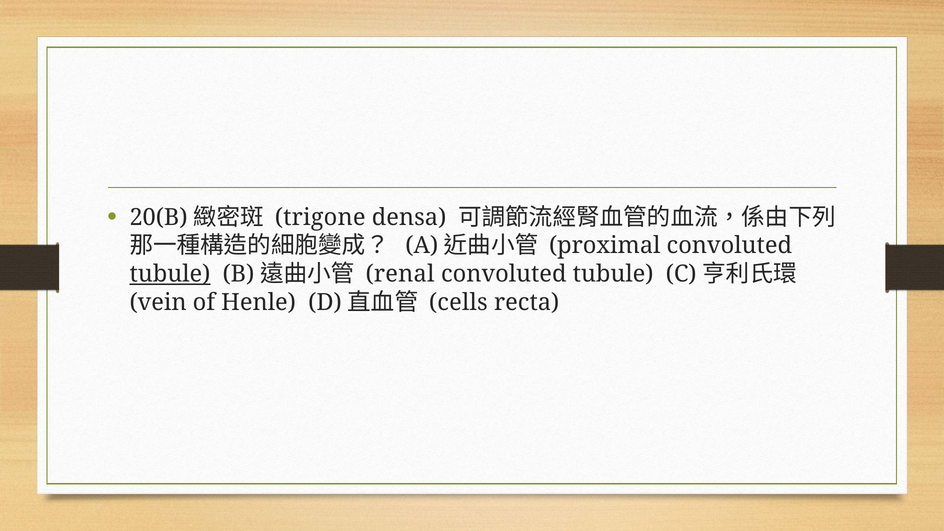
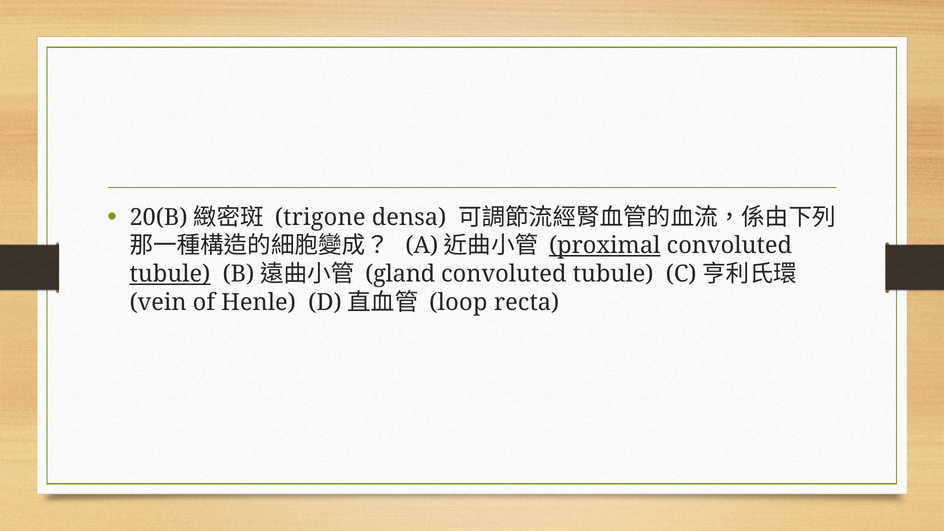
proximal underline: none -> present (605, 246)
renal: renal -> gland (400, 274)
cells: cells -> loop (458, 302)
